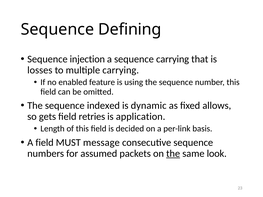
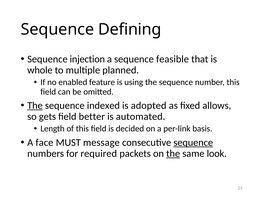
sequence carrying: carrying -> feasible (173, 59)
losses: losses -> whole (40, 70)
multiple carrying: carrying -> planned (121, 70)
The underline: none -> present (35, 106)
dynamic: dynamic -> adopted (149, 106)
retries: retries -> better (92, 117)
application: application -> automated (141, 117)
A field: field -> face (44, 143)
sequence underline: none -> present (193, 143)
assumed: assumed -> required (99, 154)
